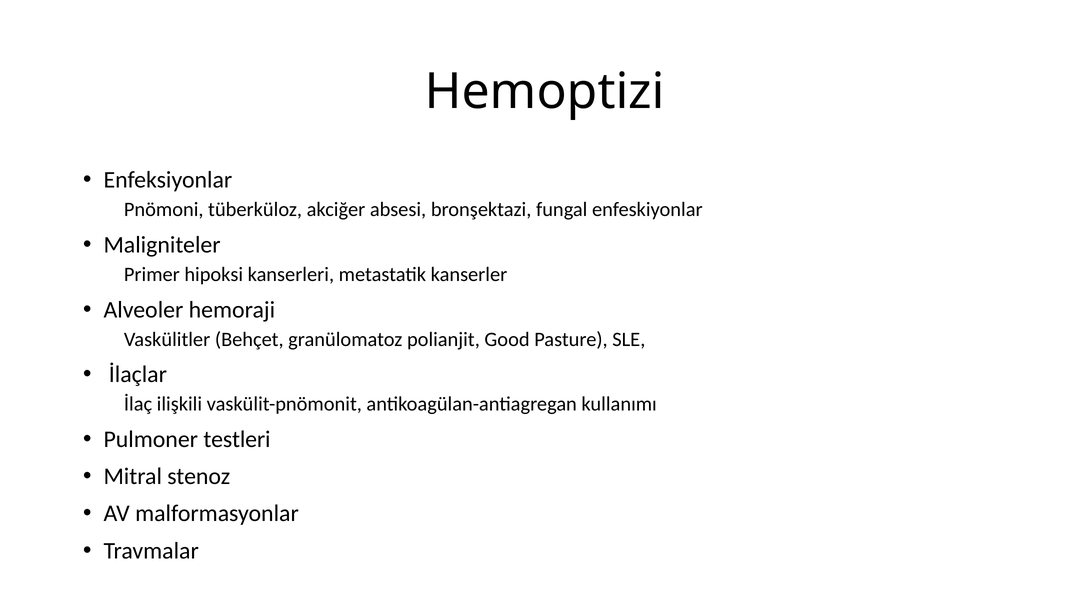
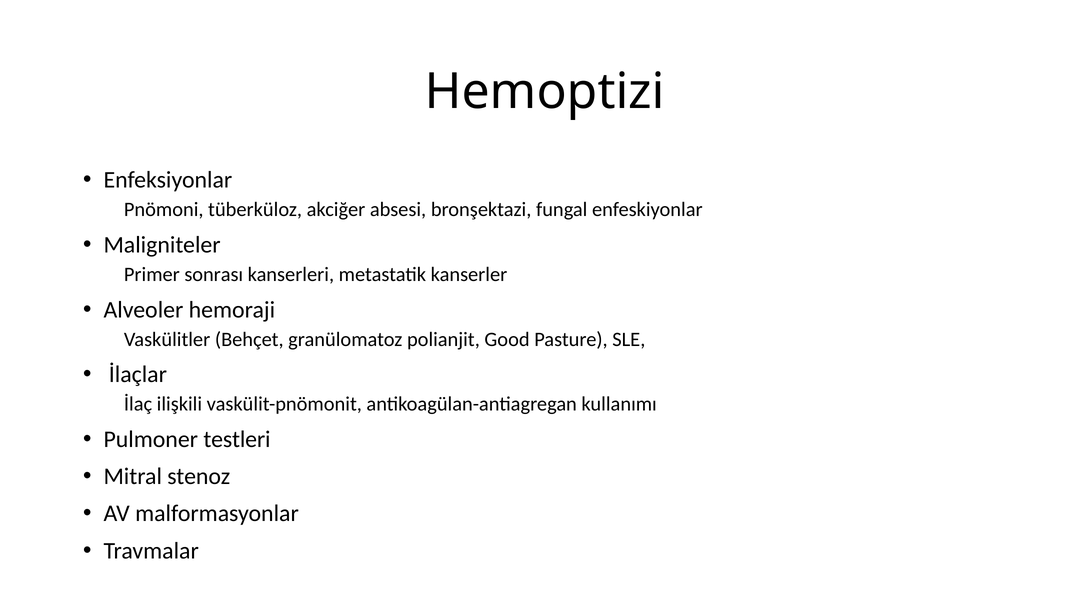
hipoksi: hipoksi -> sonrası (214, 274)
